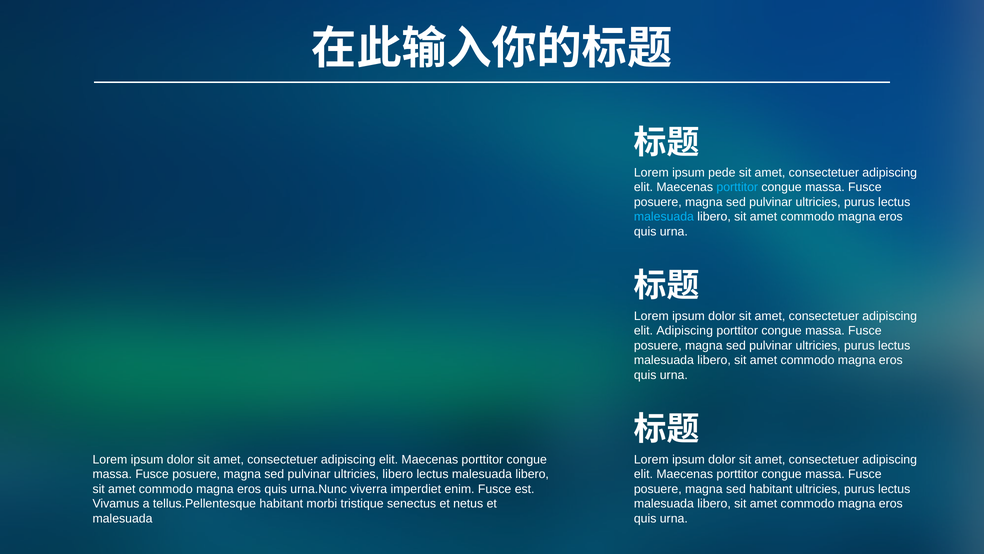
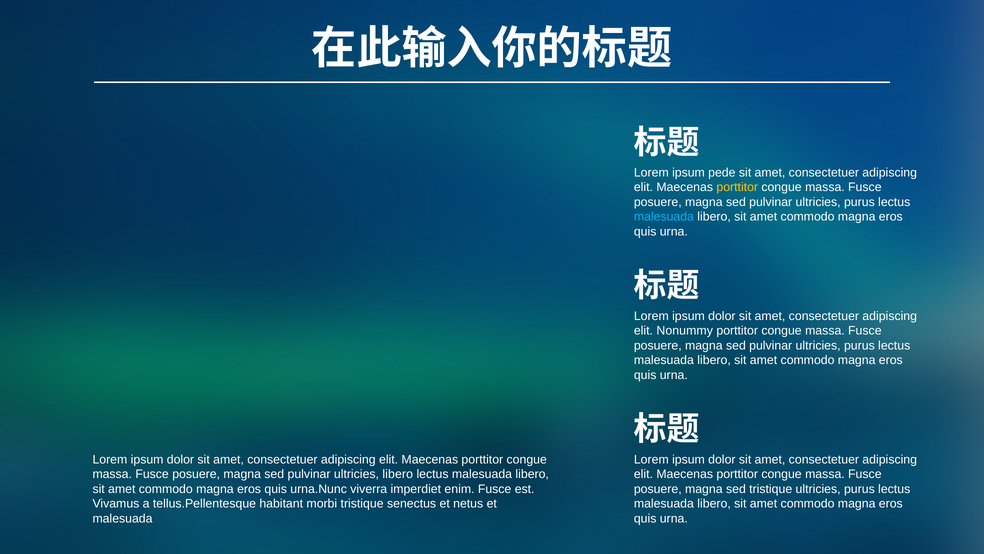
porttitor colour: light blue -> yellow (737, 187)
elit Adipiscing: Adipiscing -> Nonummy (685, 331)
sed habitant: habitant -> tristique (771, 489)
